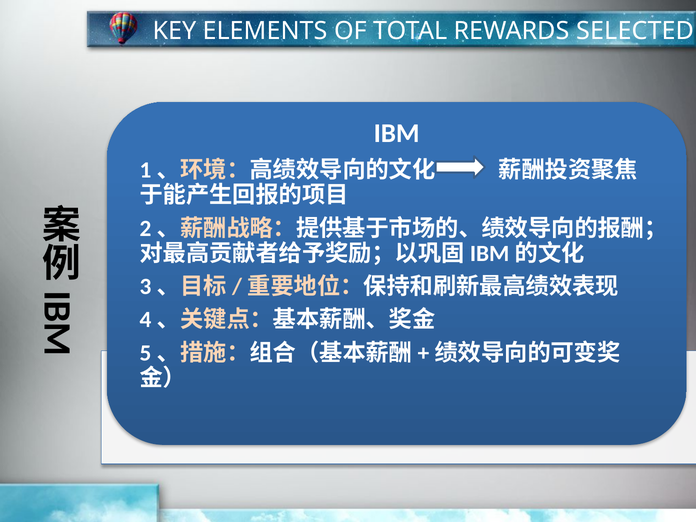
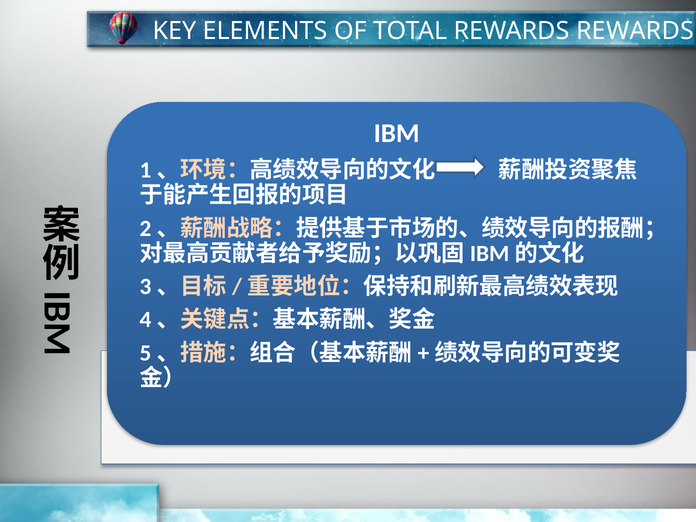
REWARDS SELECTED: SELECTED -> REWARDS (635, 31)
